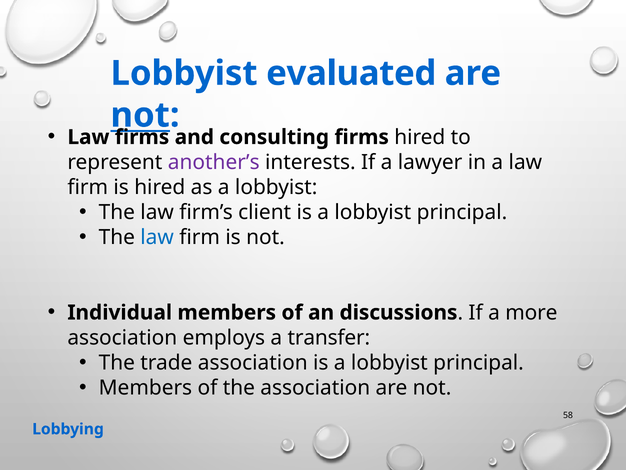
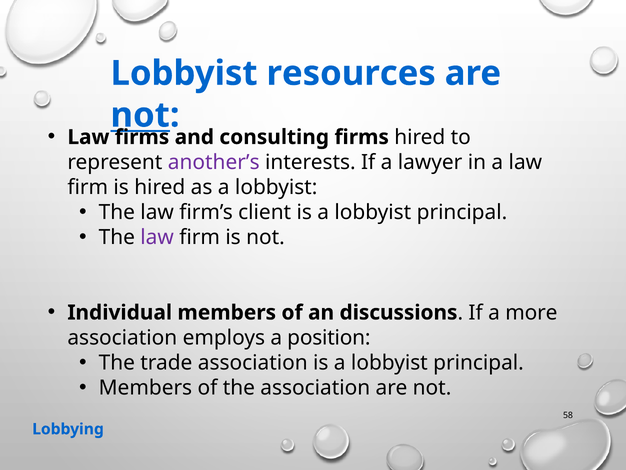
evaluated: evaluated -> resources (351, 73)
law colour: blue -> purple (157, 237)
transfer: transfer -> position (329, 337)
